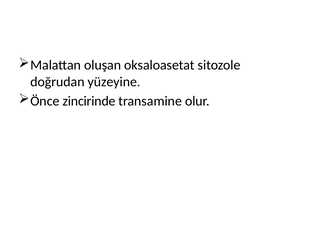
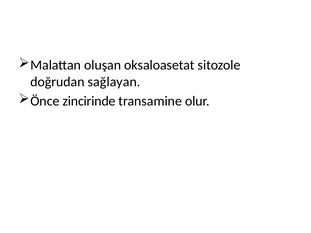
yüzeyine: yüzeyine -> sağlayan (114, 82)
